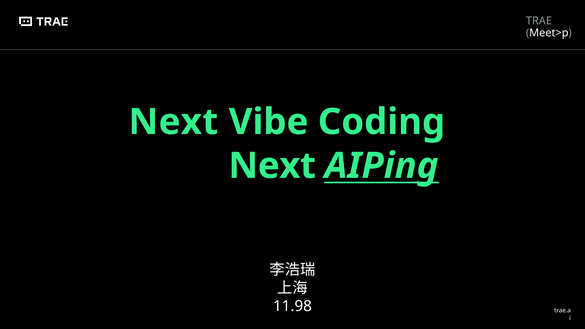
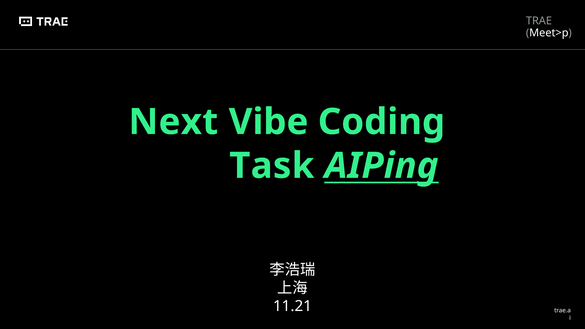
Next: Next -> Task (272, 166)
11.98: 11.98 -> 11.21 (292, 306)
